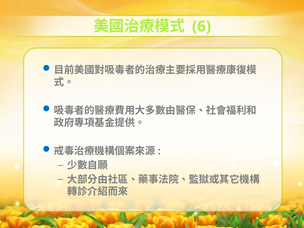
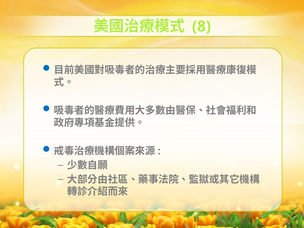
6: 6 -> 8 (201, 26)
